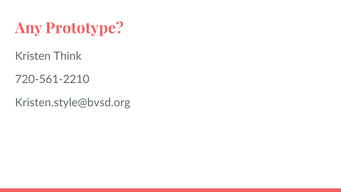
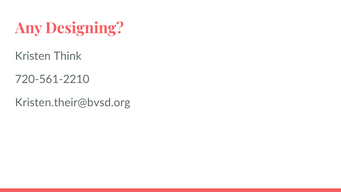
Prototype: Prototype -> Designing (85, 28)
Kristen.style@bvsd.org: Kristen.style@bvsd.org -> Kristen.their@bvsd.org (73, 103)
